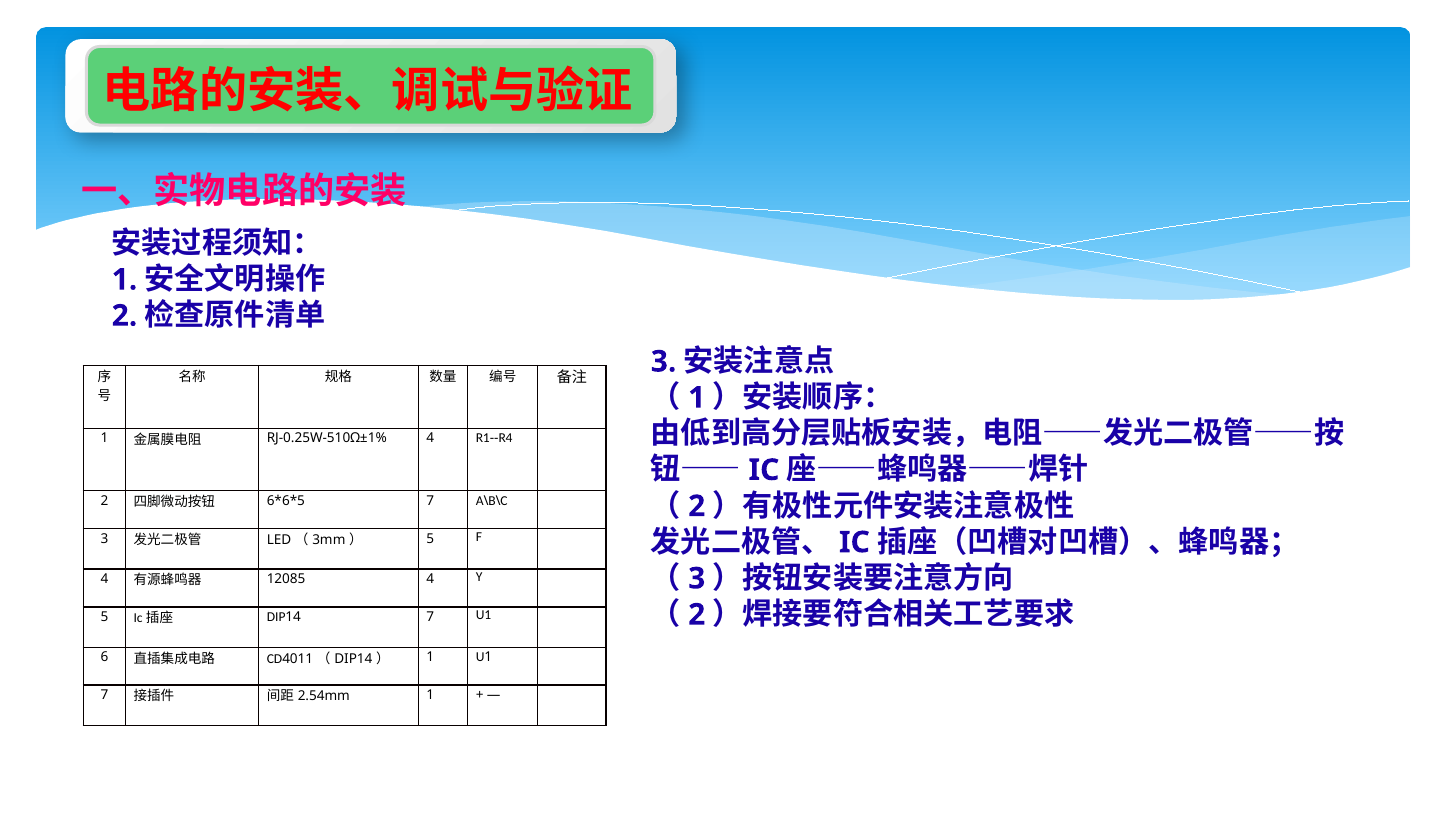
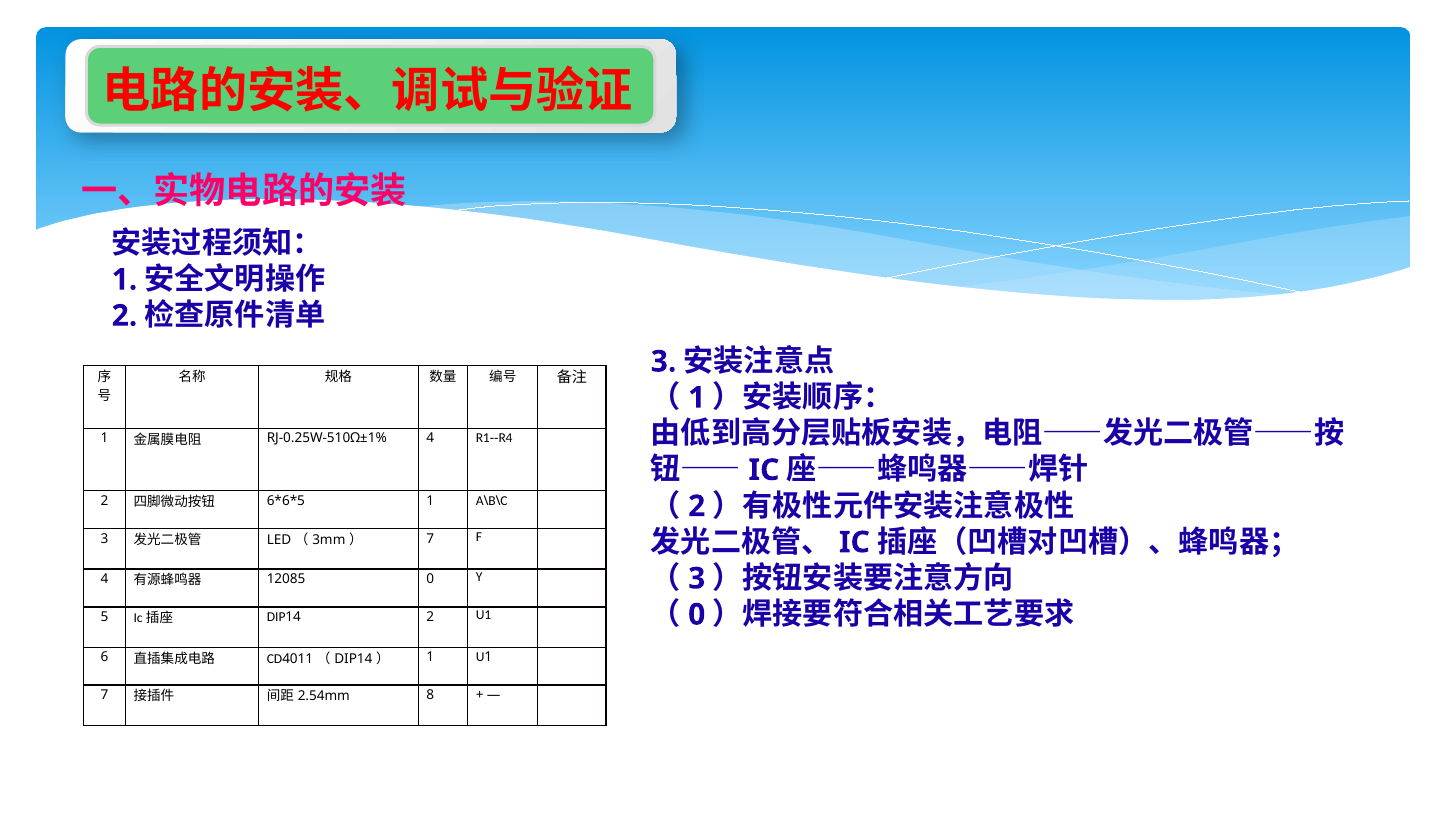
7: 7 -> 1 (430, 501)
5: 5 -> 7 (430, 538)
12085 4: 4 -> 0 (430, 579)
2: 2 -> 0 (697, 614)
DIP14 7: 7 -> 2 (430, 617)
1: 1 -> 8 (430, 695)
